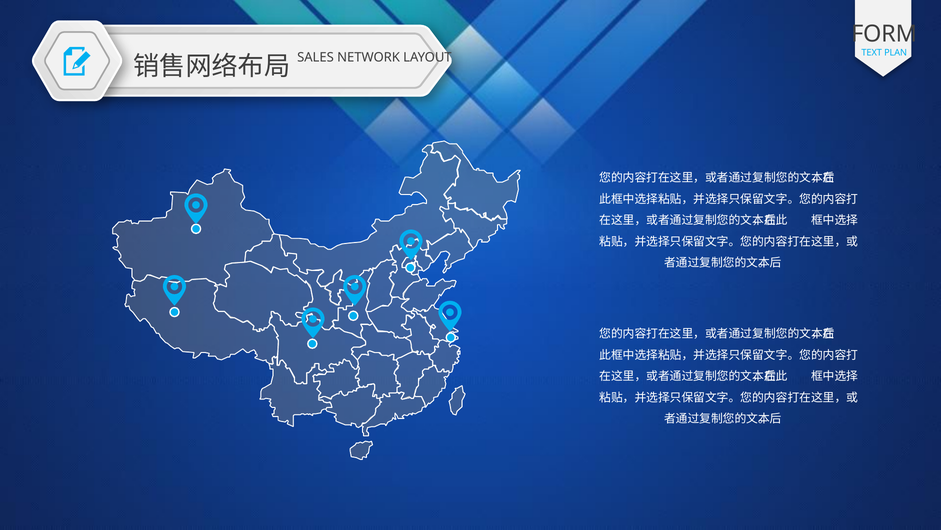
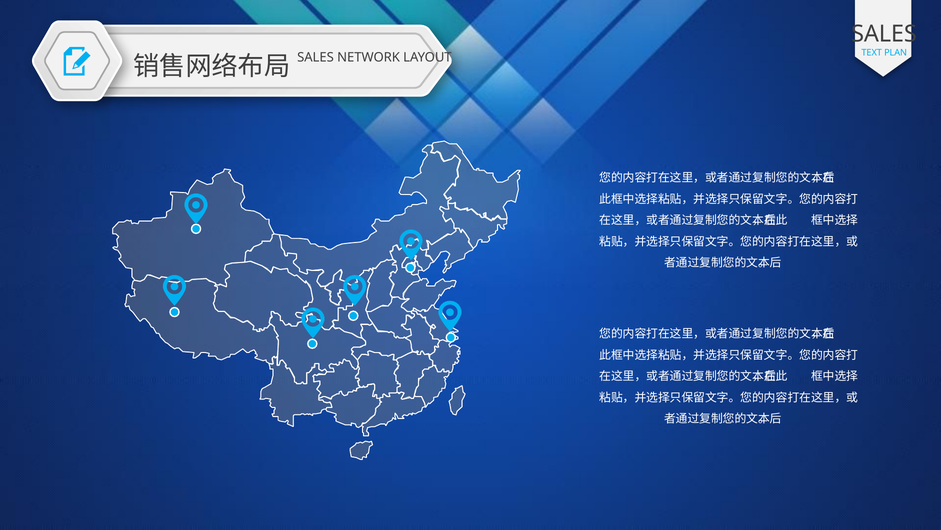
FORM: FORM -> SALES (884, 34)
